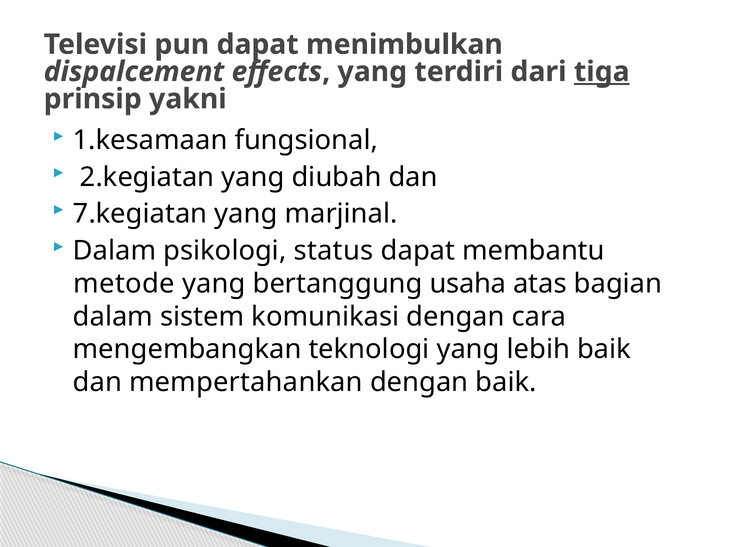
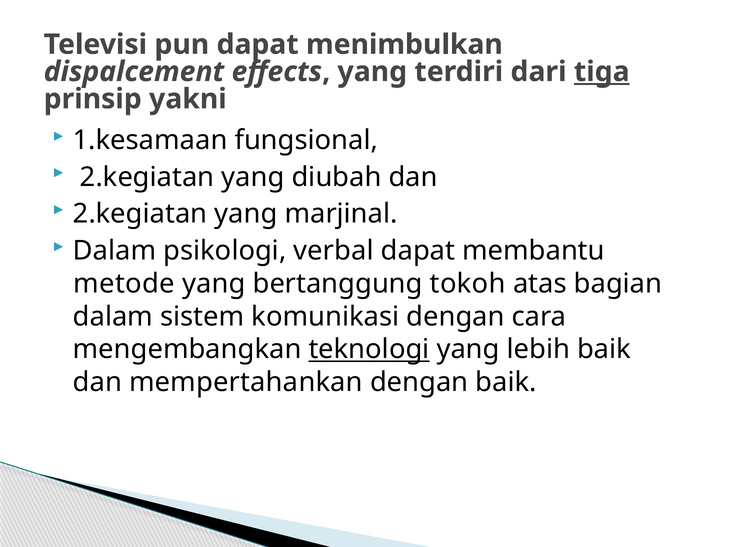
7.kegiatan: 7.kegiatan -> 2.kegiatan (140, 214)
status: status -> verbal (334, 251)
usaha: usaha -> tokoh (468, 284)
teknologi underline: none -> present (369, 350)
